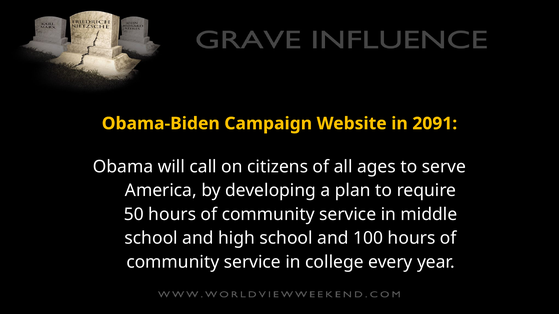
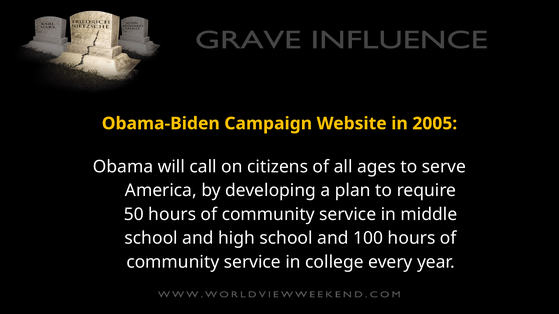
2091: 2091 -> 2005 (435, 124)
